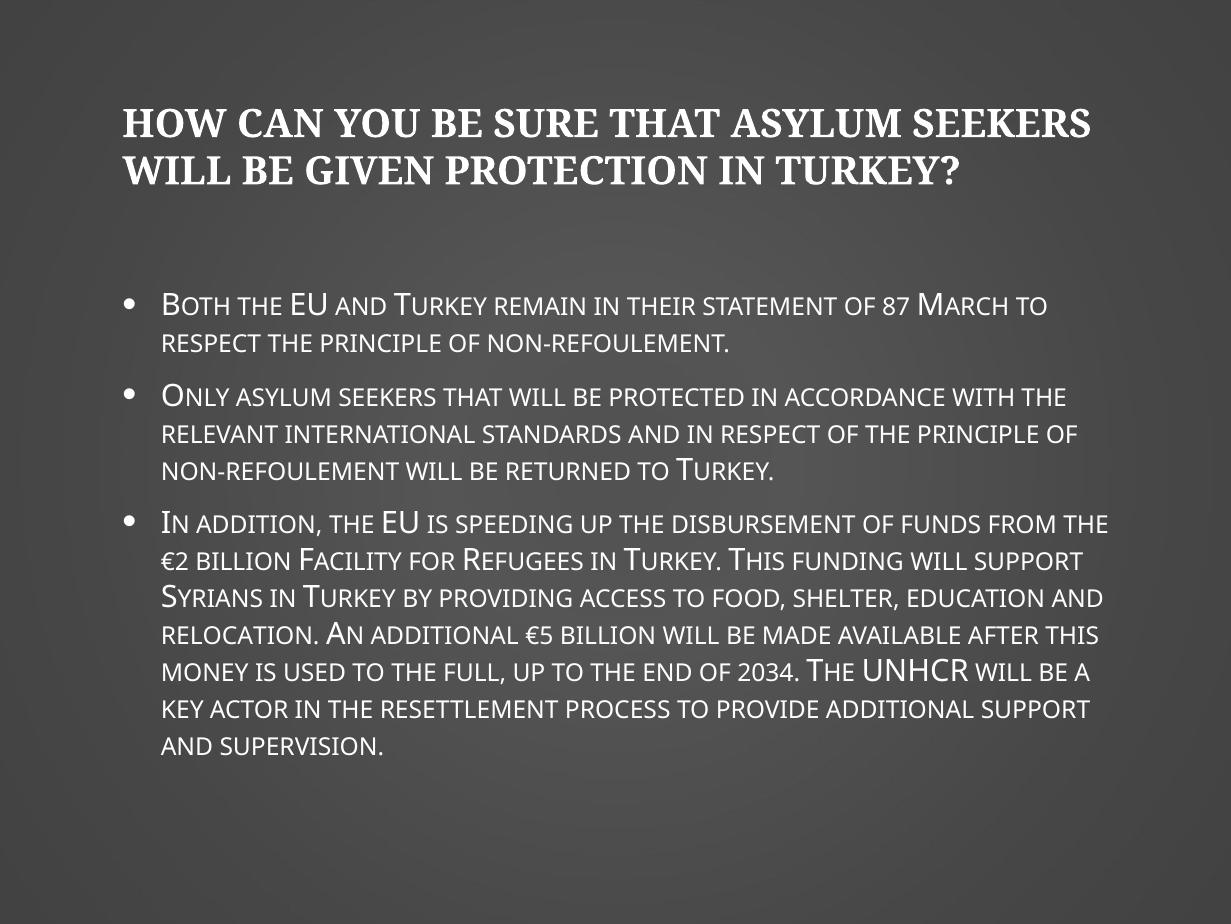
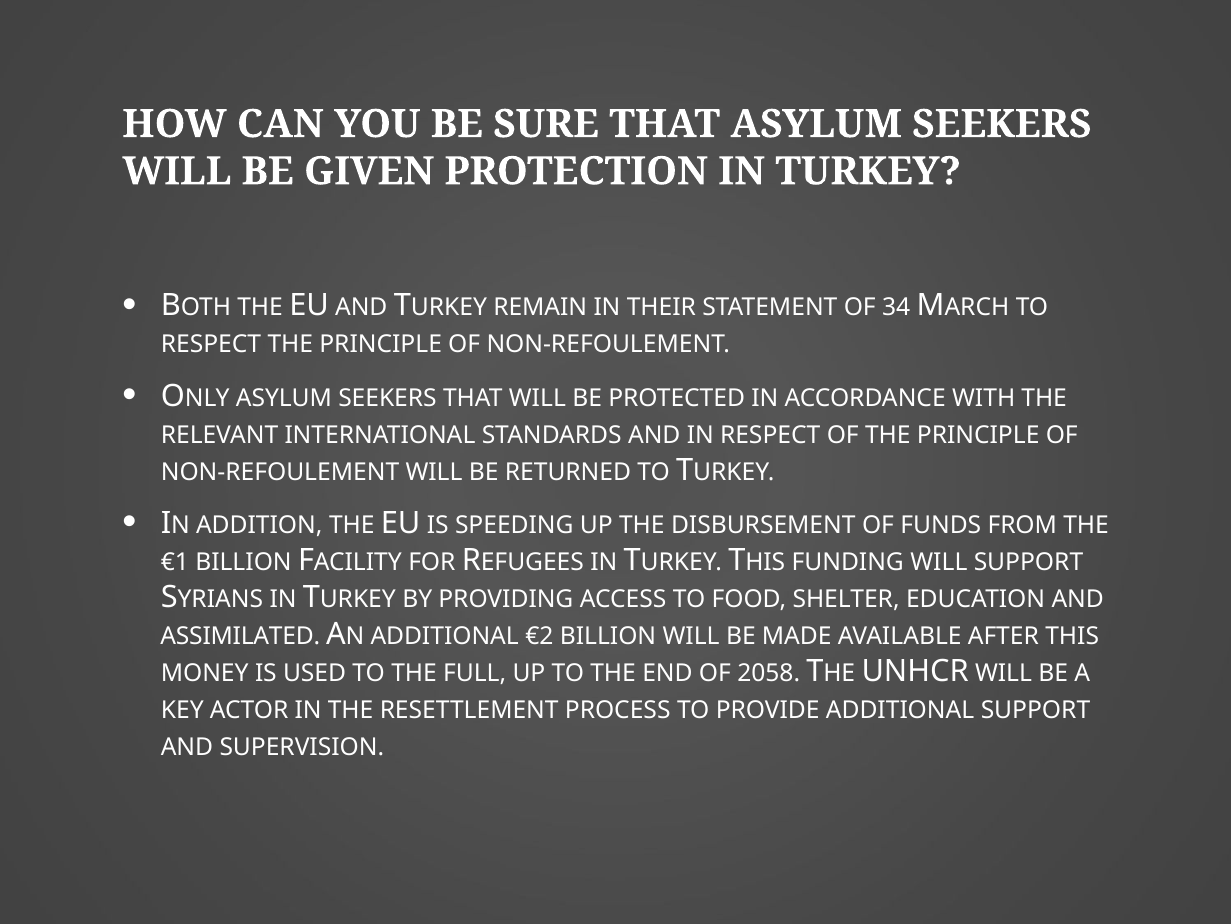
87: 87 -> 34 (896, 307)
€2: €2 -> €1 (175, 562)
RELOCATION: RELOCATION -> ASSIMILATED (240, 636)
€5: €5 -> €2 (539, 636)
2034: 2034 -> 2058 (769, 673)
